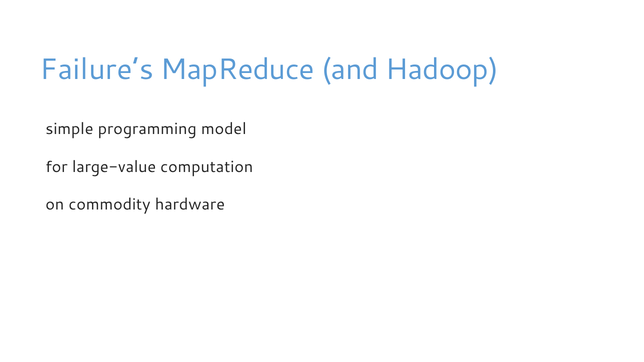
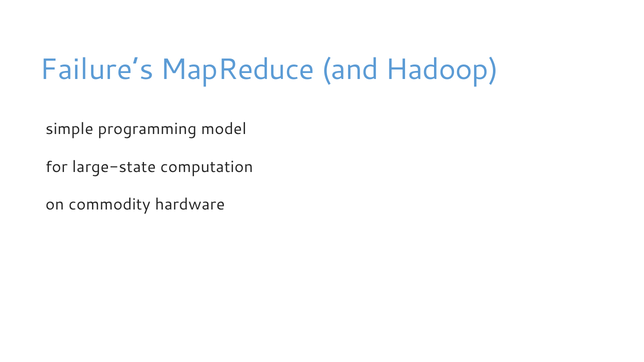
large-value: large-value -> large-state (114, 167)
